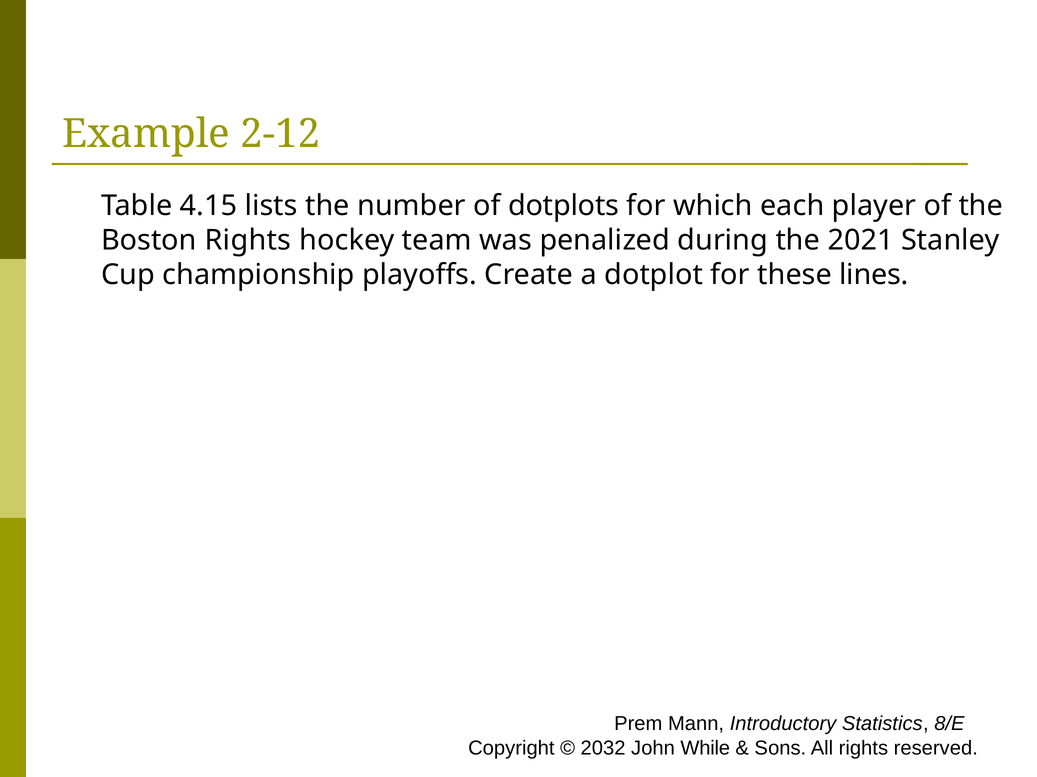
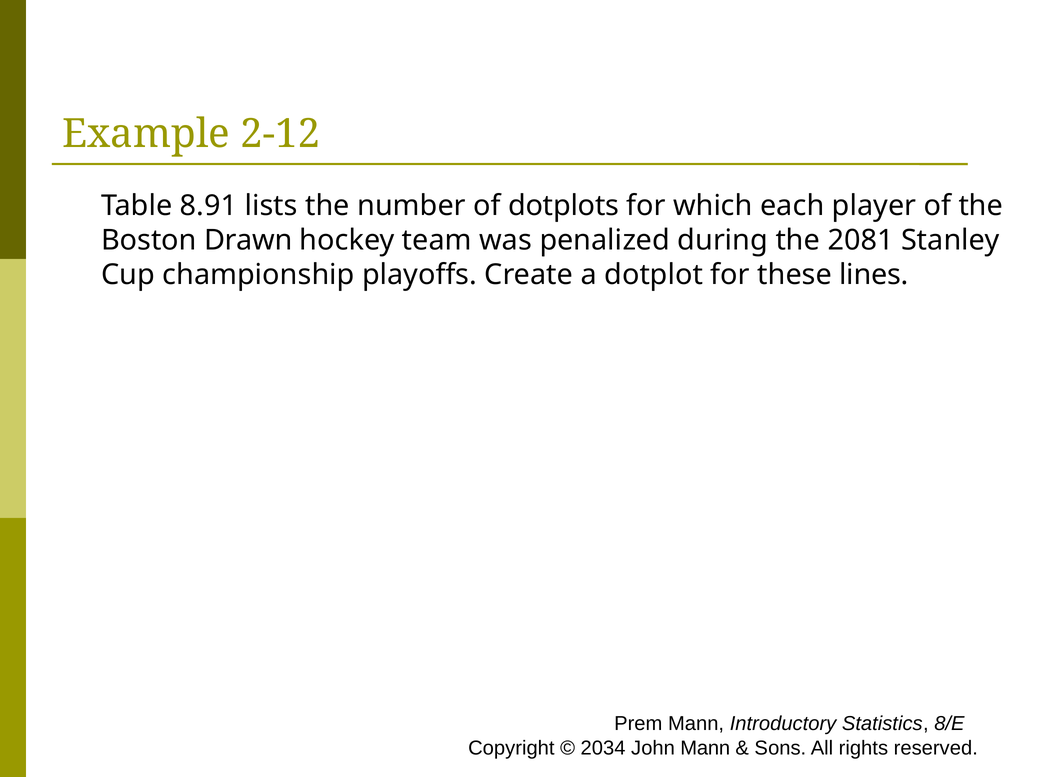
4.15: 4.15 -> 8.91 (209, 206)
Boston Rights: Rights -> Drawn (248, 241)
2021: 2021 -> 2081 (861, 241)
2032: 2032 -> 2034 (603, 749)
John While: While -> Mann (705, 749)
